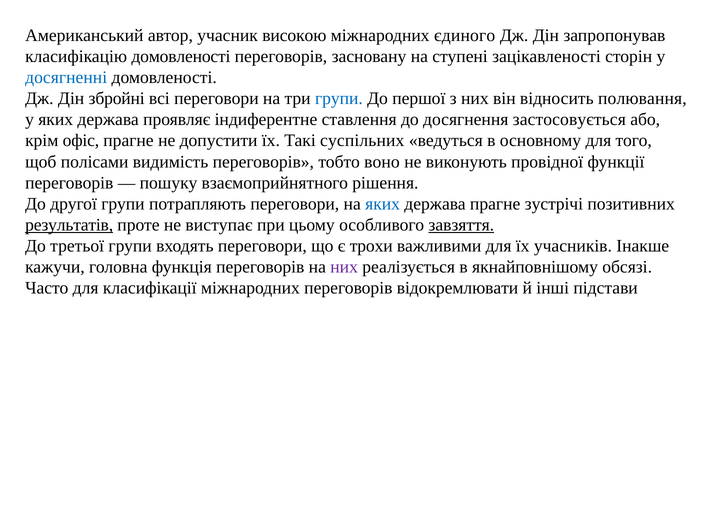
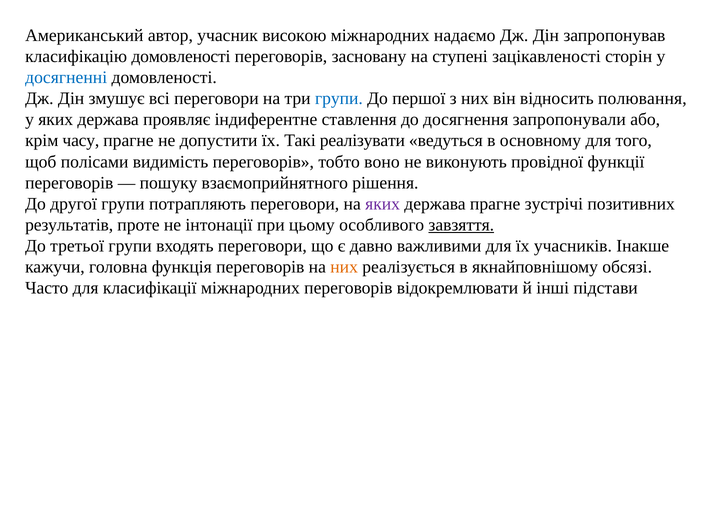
єдиного: єдиного -> надаємо (465, 35)
збройні: збройні -> змушує (117, 99)
застосовується: застосовується -> запропонували (569, 120)
офіс: офіс -> часу (81, 141)
суспільних: суспільних -> реалізувати (362, 141)
яких colour: blue -> purple (383, 204)
результатів underline: present -> none (69, 225)
виступає: виступає -> інтонації (219, 225)
трохи: трохи -> давно (371, 246)
них colour: purple -> orange (344, 267)
